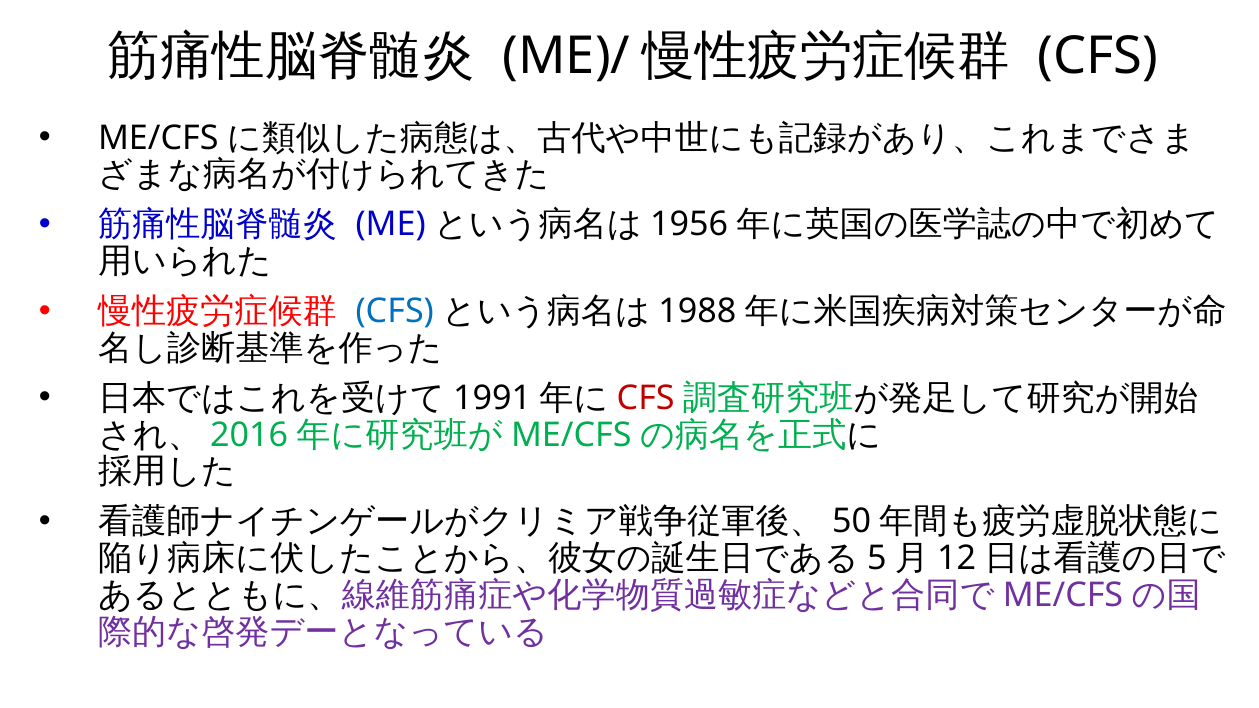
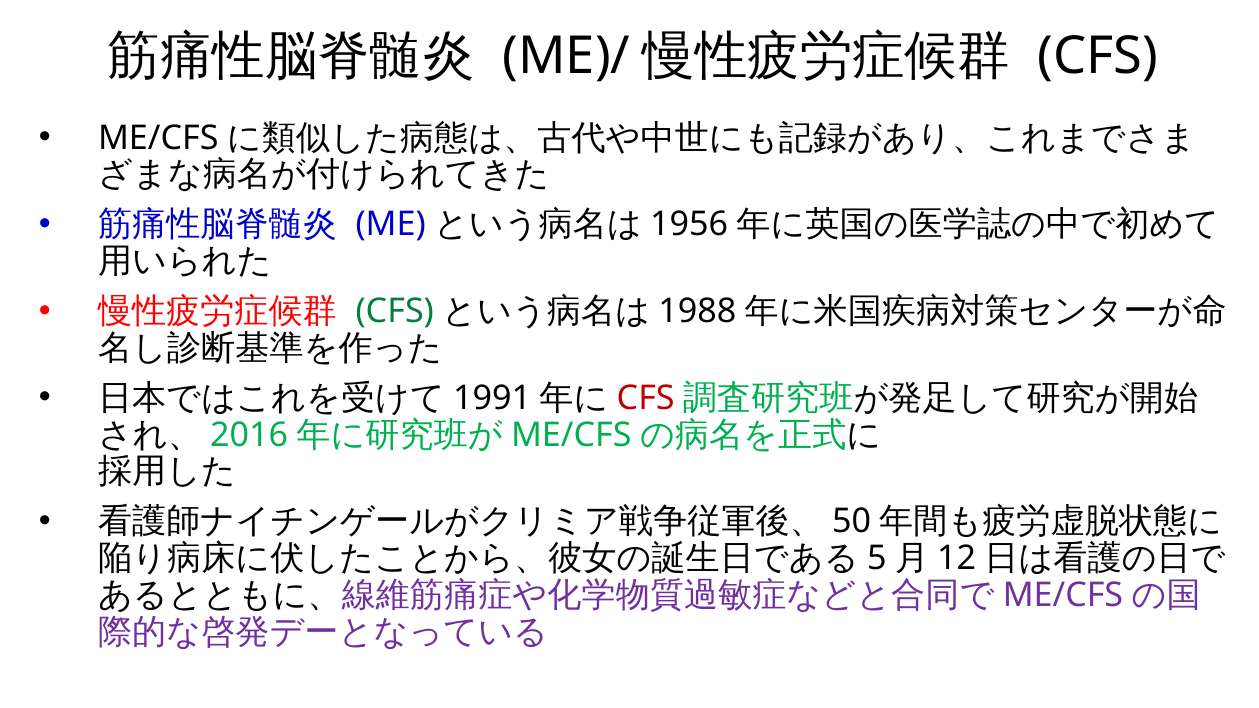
CFS colour: blue -> green (395, 311)
